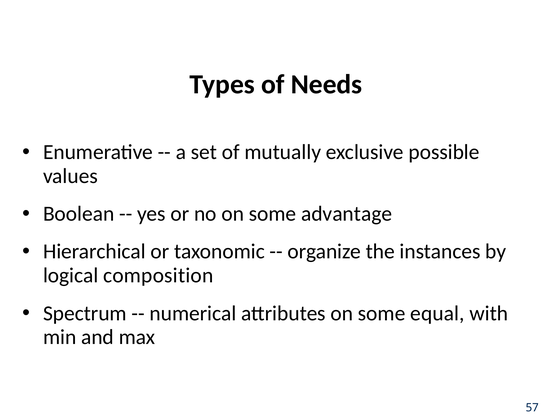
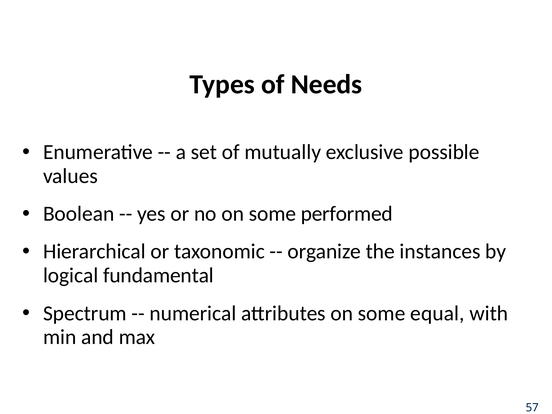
advantage: advantage -> performed (347, 214)
composition: composition -> fundamental (158, 275)
